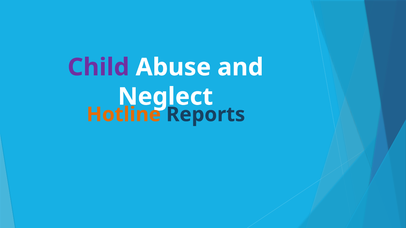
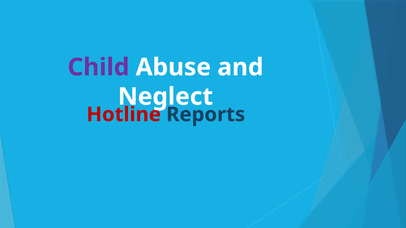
Hotline colour: orange -> red (124, 115)
